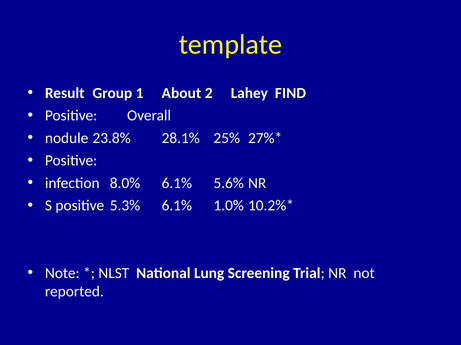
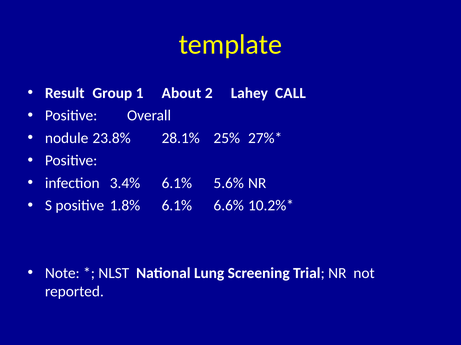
FIND: FIND -> CALL (290, 93)
8.0%: 8.0% -> 3.4% (125, 183)
5.3%: 5.3% -> 1.8% (125, 206)
1.0%: 1.0% -> 6.6% (229, 206)
